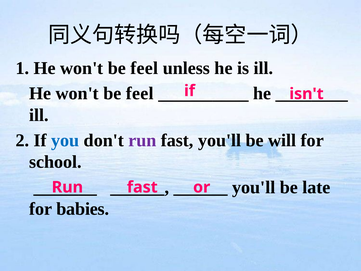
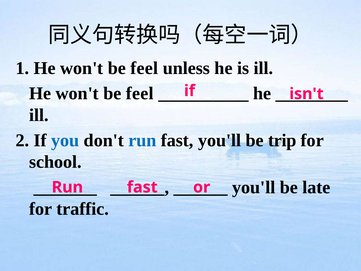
run colour: purple -> blue (142, 140)
will: will -> trip (282, 140)
babies: babies -> traffic (83, 209)
